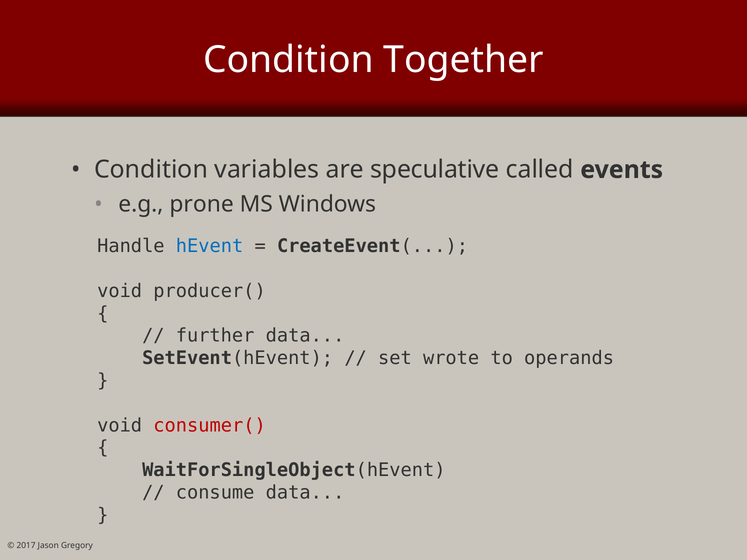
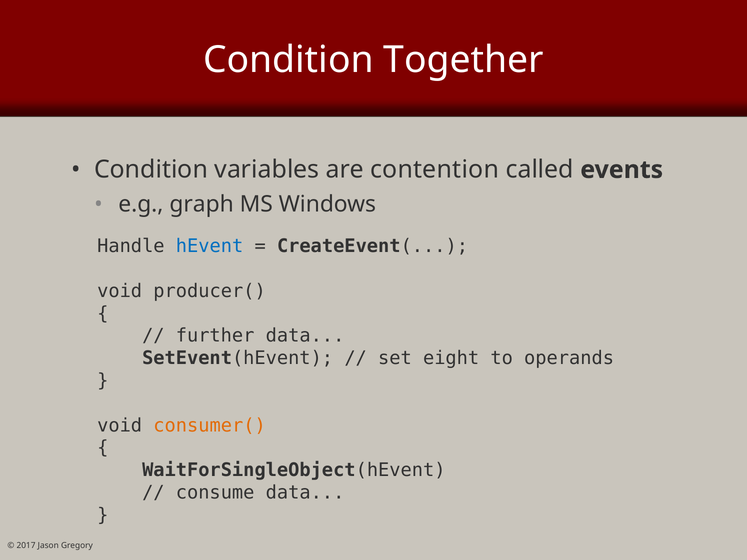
speculative: speculative -> contention (435, 170)
prone: prone -> graph (202, 205)
wrote: wrote -> eight (451, 358)
consumer( colour: red -> orange (210, 426)
